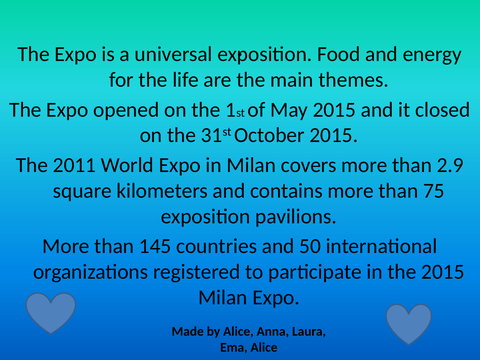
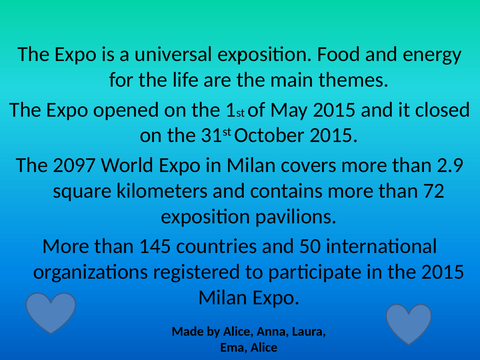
2011: 2011 -> 2097 (74, 165)
75: 75 -> 72 (434, 191)
